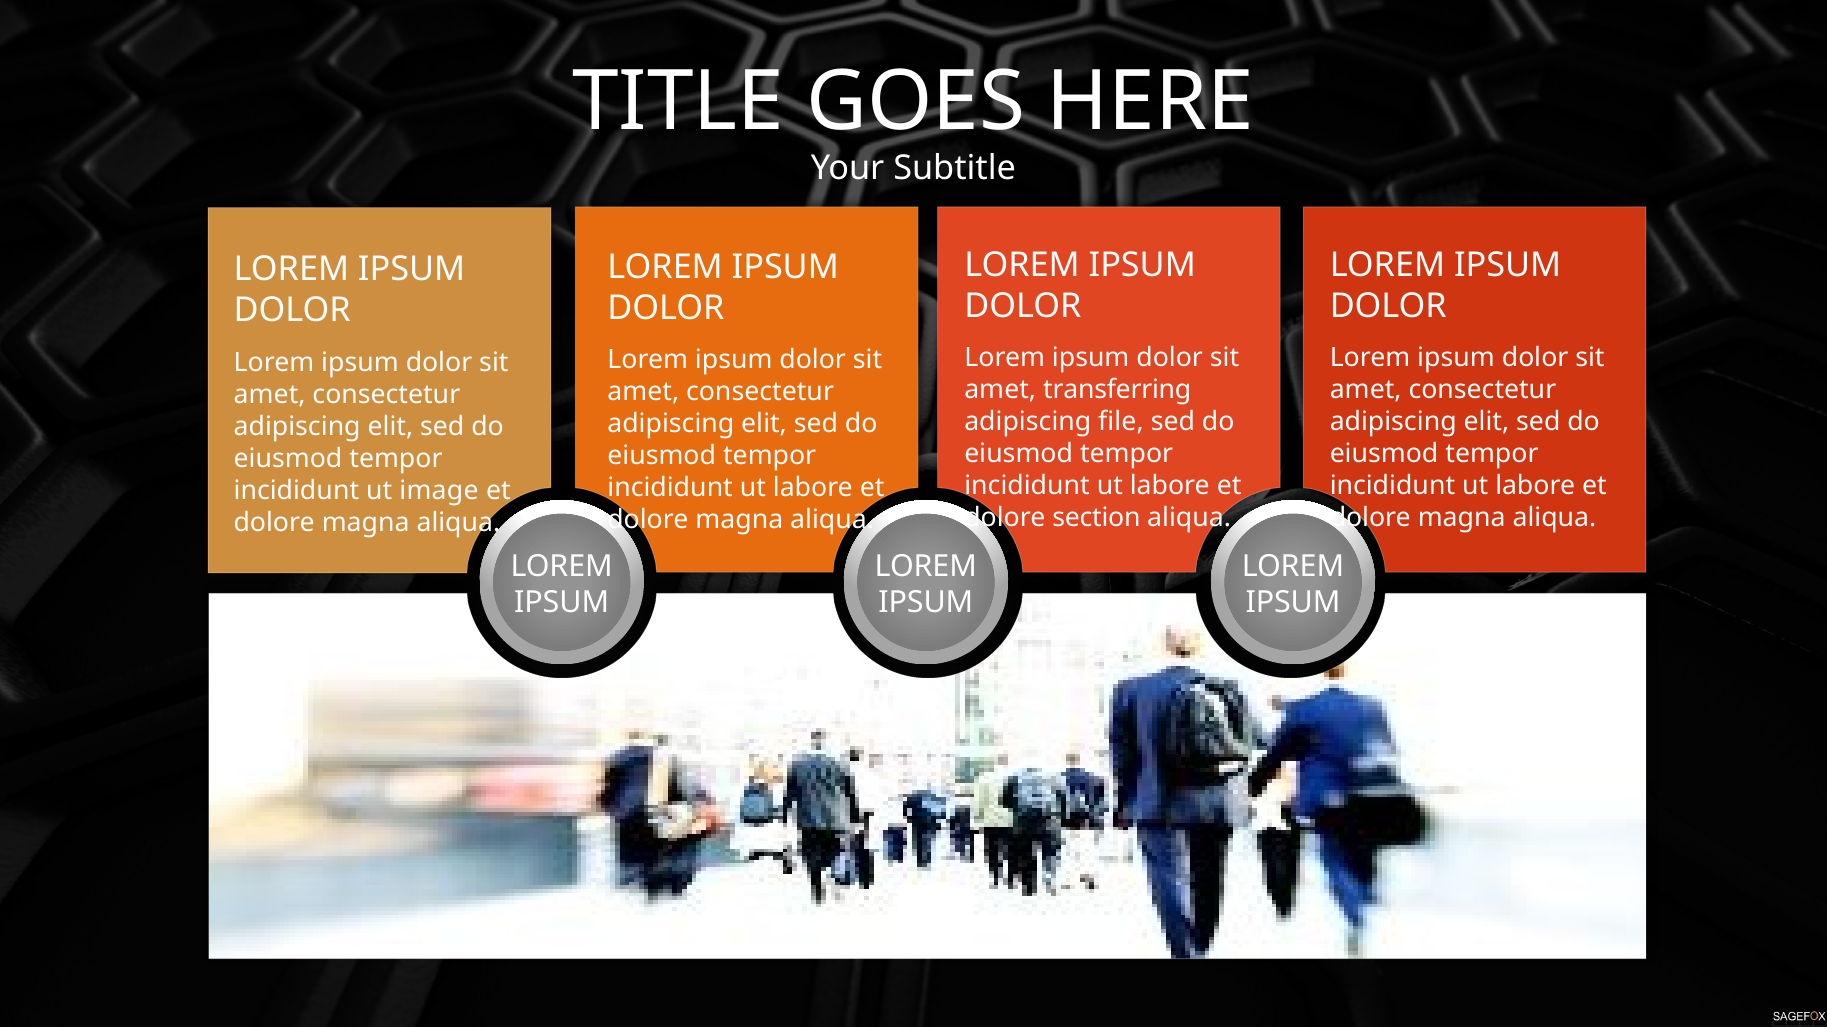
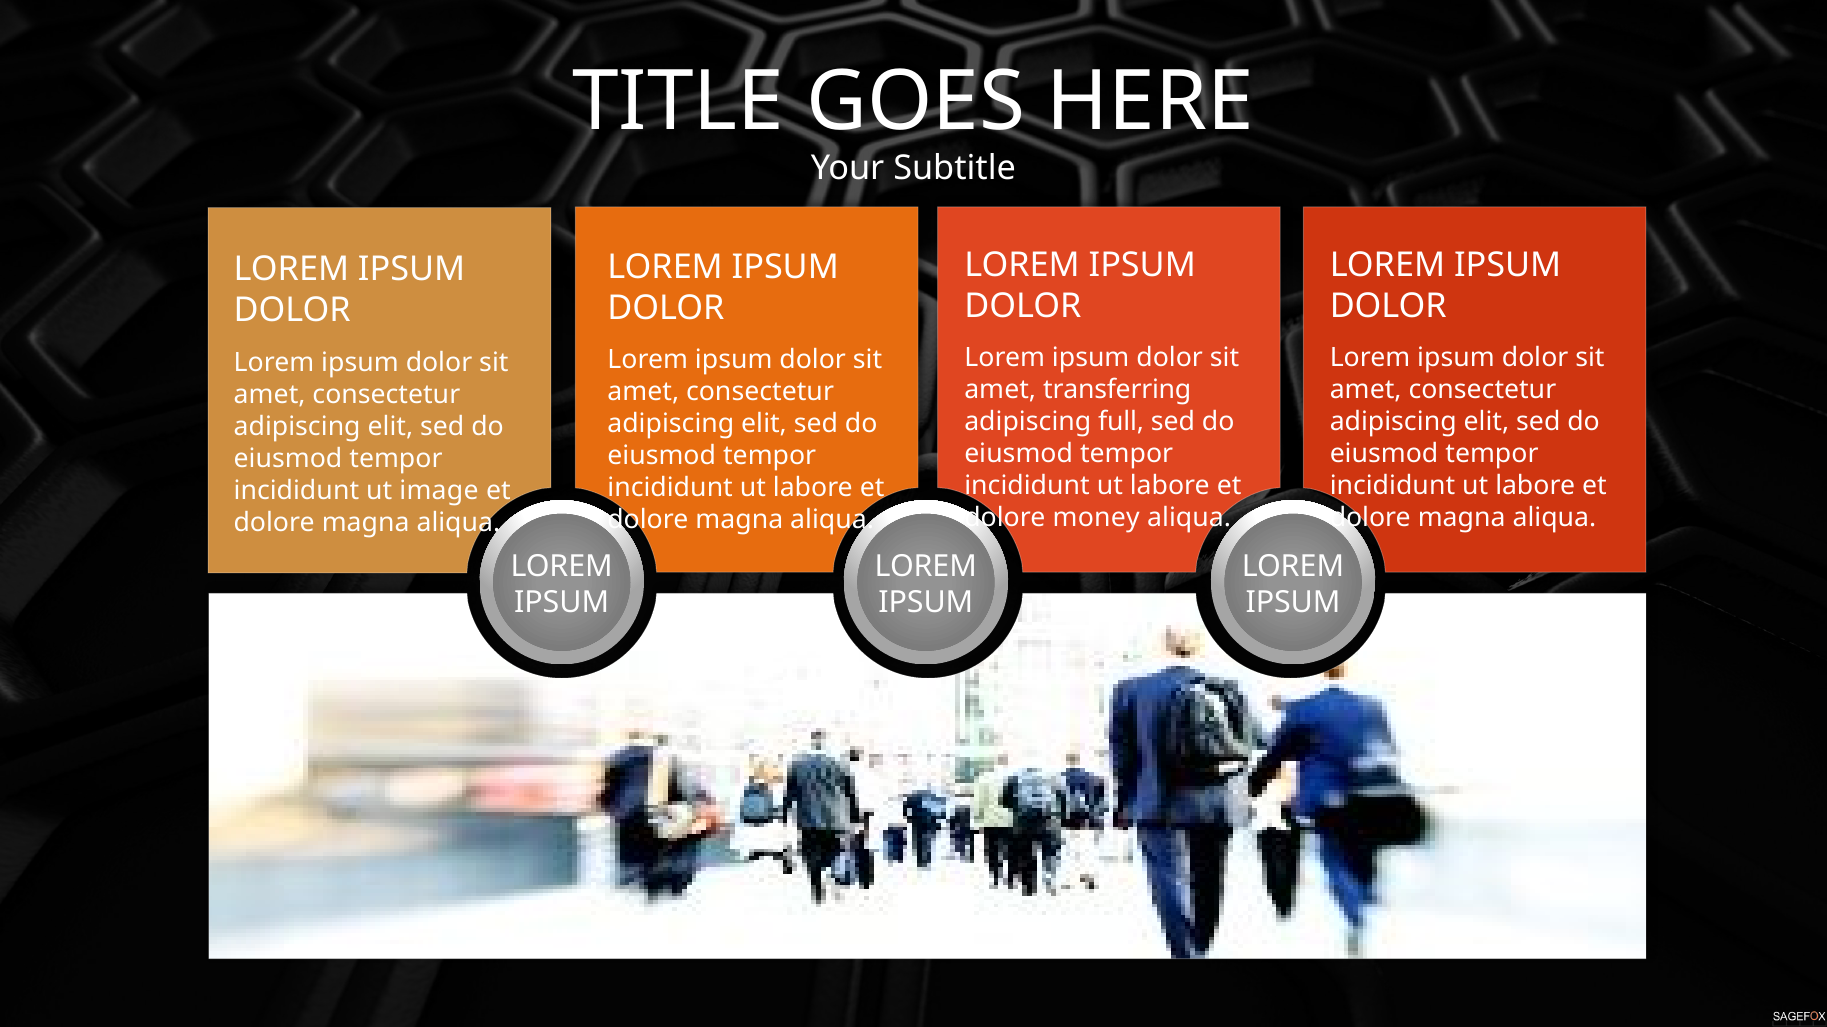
file: file -> full (1121, 422)
section: section -> money (1096, 518)
